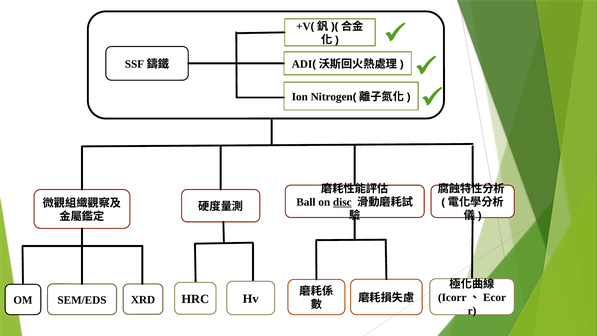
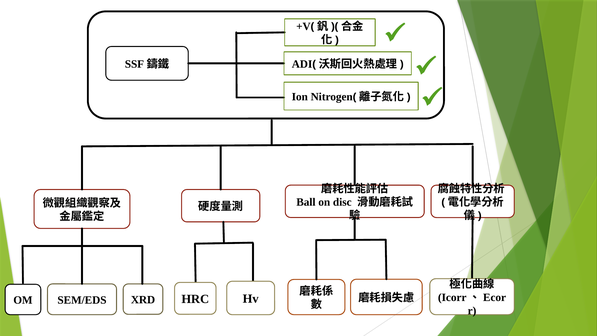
disc underline: present -> none (342, 202)
